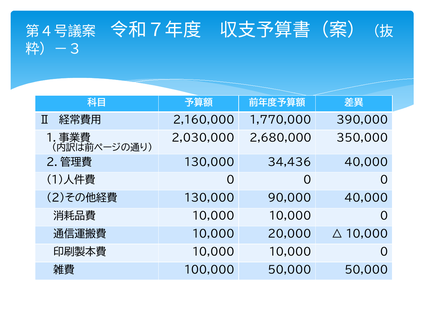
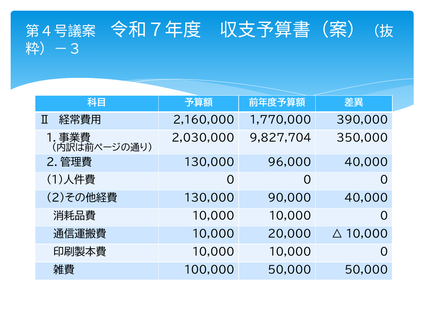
2,680,000: 2,680,000 -> 9,827,704 (281, 138)
34,436: 34,436 -> 96,000 (289, 162)
